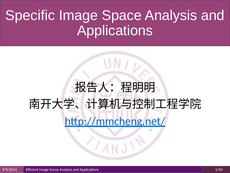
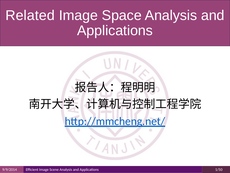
Specific: Specific -> Related (30, 15)
